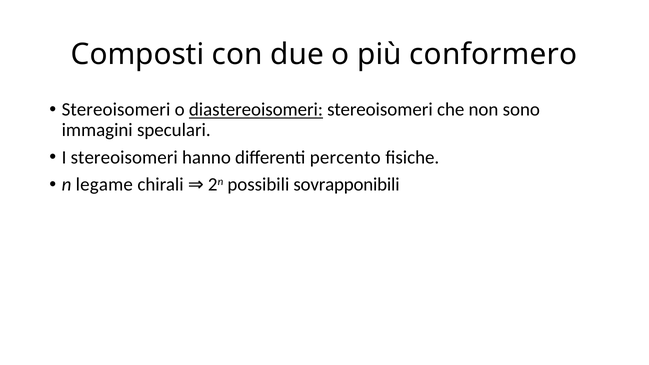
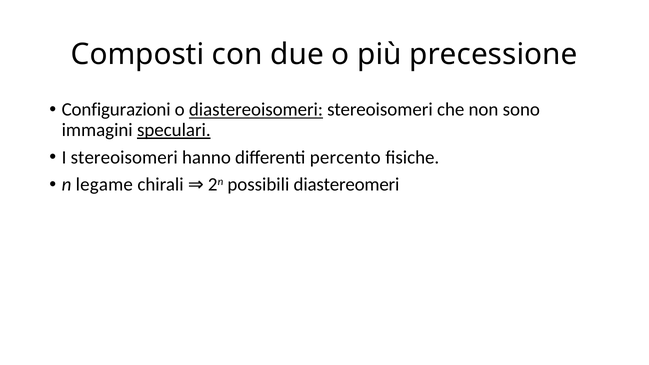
conformero: conformero -> precessione (493, 55)
Stereoisomeri: Stereoisomeri -> Configurazioni (116, 110)
speculari underline: none -> present (174, 130)
sovrapponibili: sovrapponibili -> diastereomeri (346, 185)
